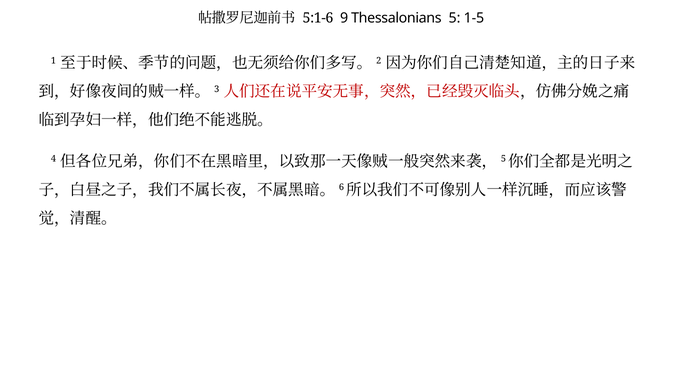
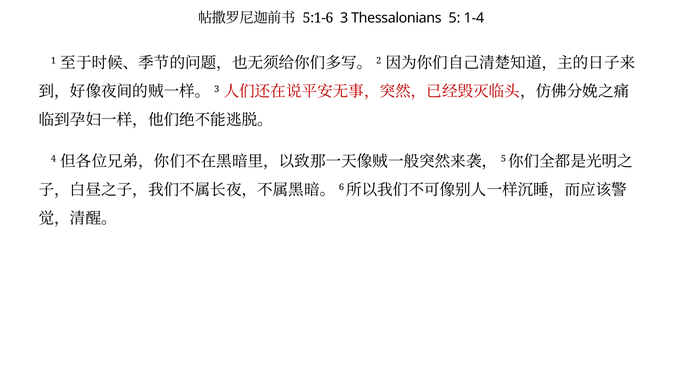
9: 9 -> 3 (344, 18)
1-5: 1-5 -> 1-4 (474, 18)
